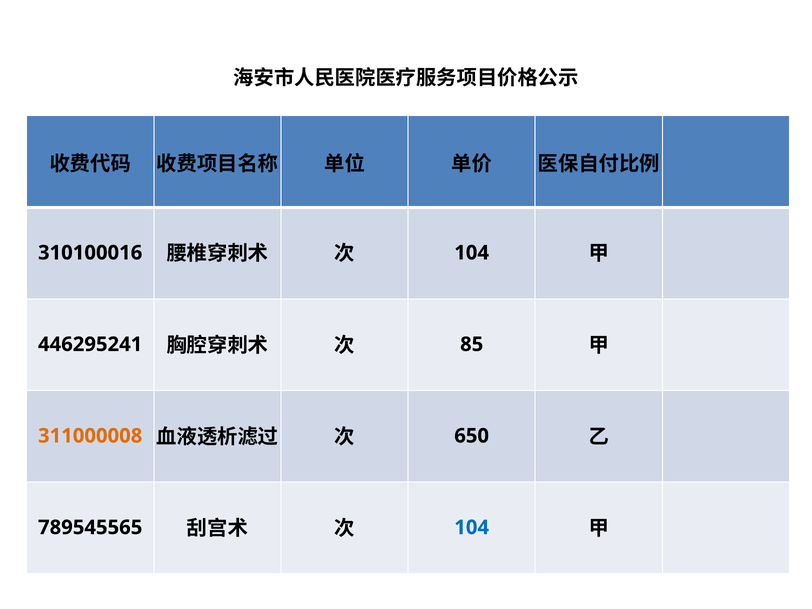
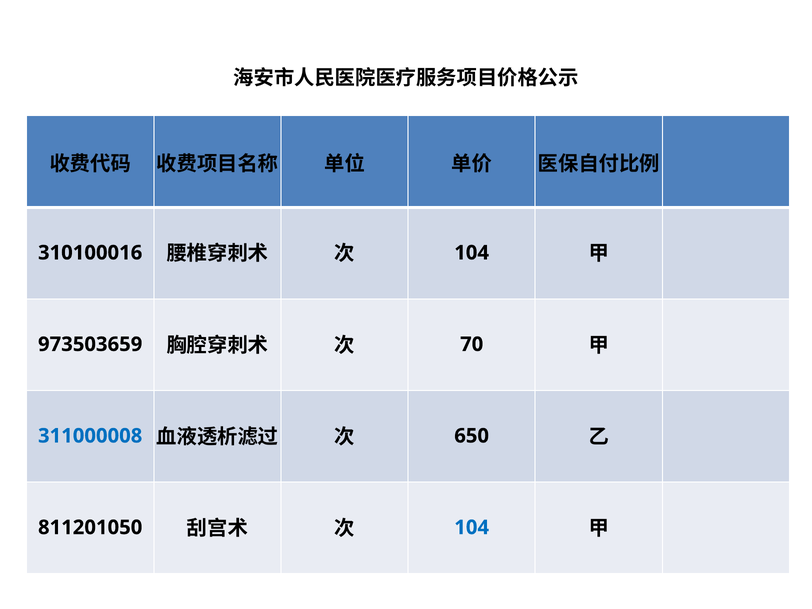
446295241: 446295241 -> 973503659 (90, 344)
85: 85 -> 70 (472, 344)
311000008 colour: orange -> blue (90, 436)
789545565: 789545565 -> 811201050 (90, 527)
